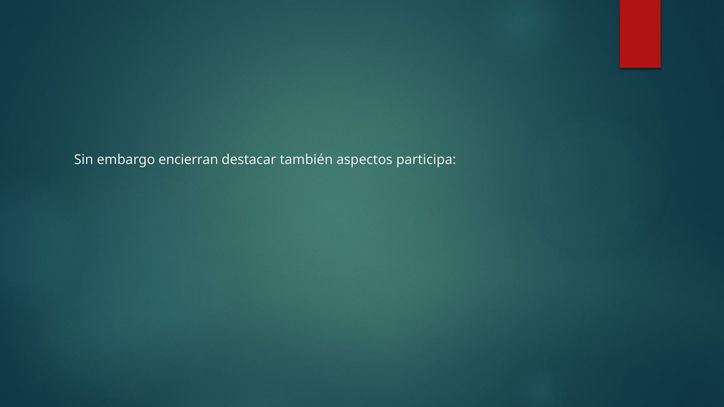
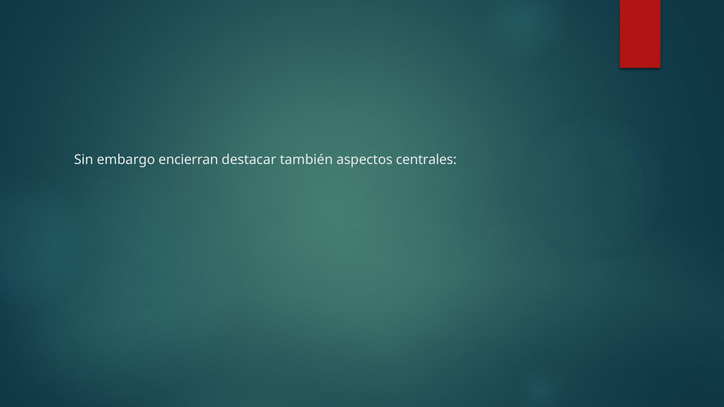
participa: participa -> centrales (426, 160)
